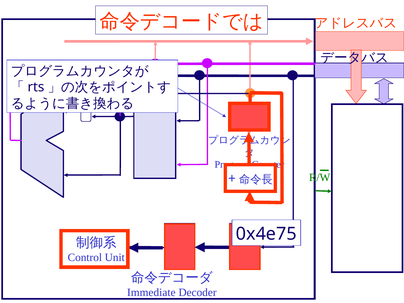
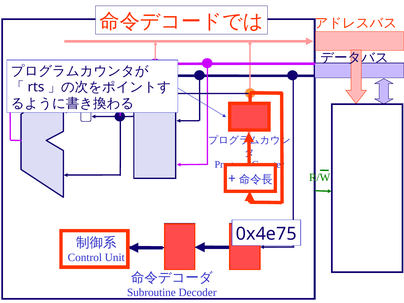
Immediate: Immediate -> Subroutine (151, 292)
